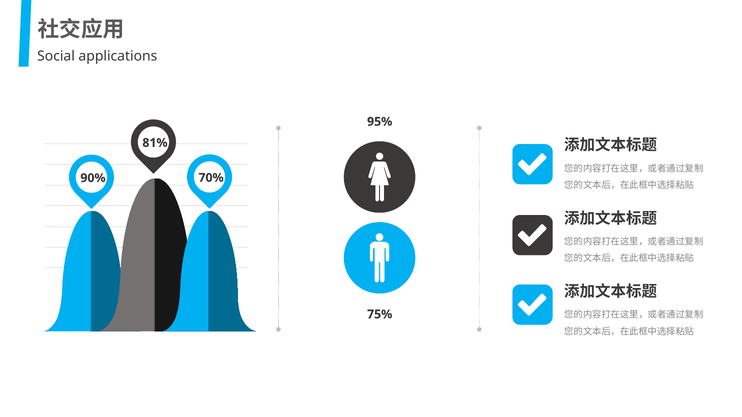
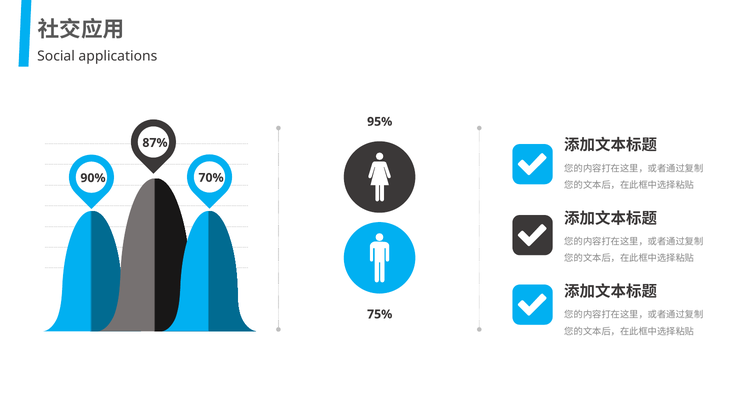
81%: 81% -> 87% (155, 143)
